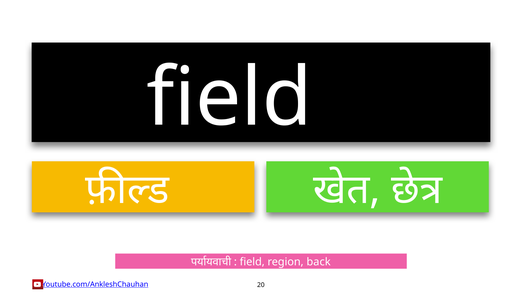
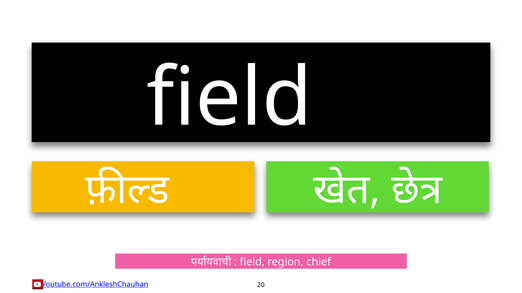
back: back -> chief (319, 262)
